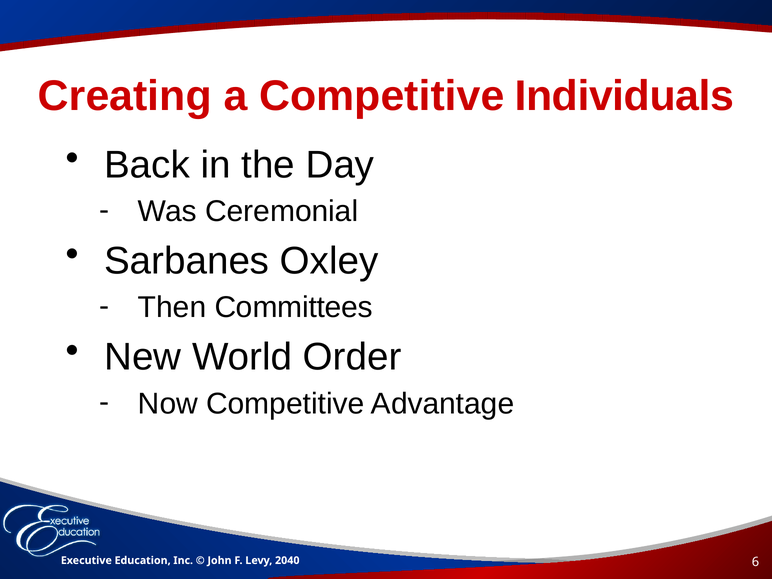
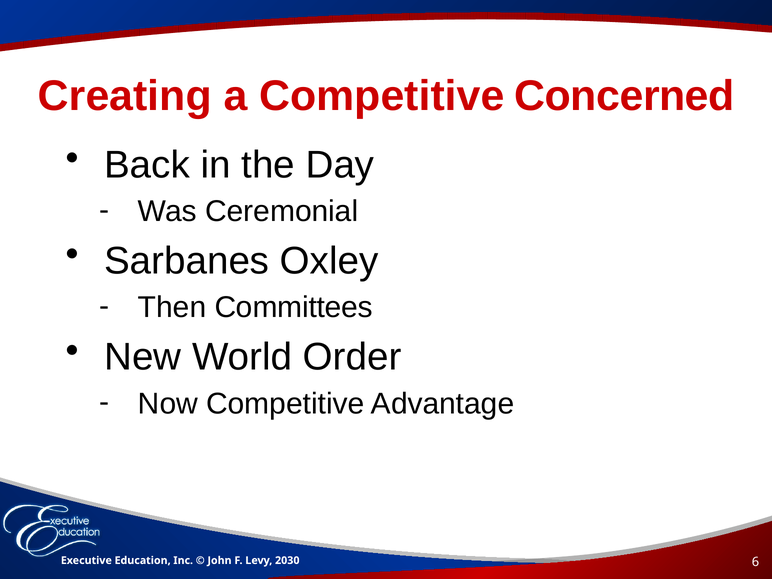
Individuals: Individuals -> Concerned (624, 96)
2040: 2040 -> 2030 (287, 560)
